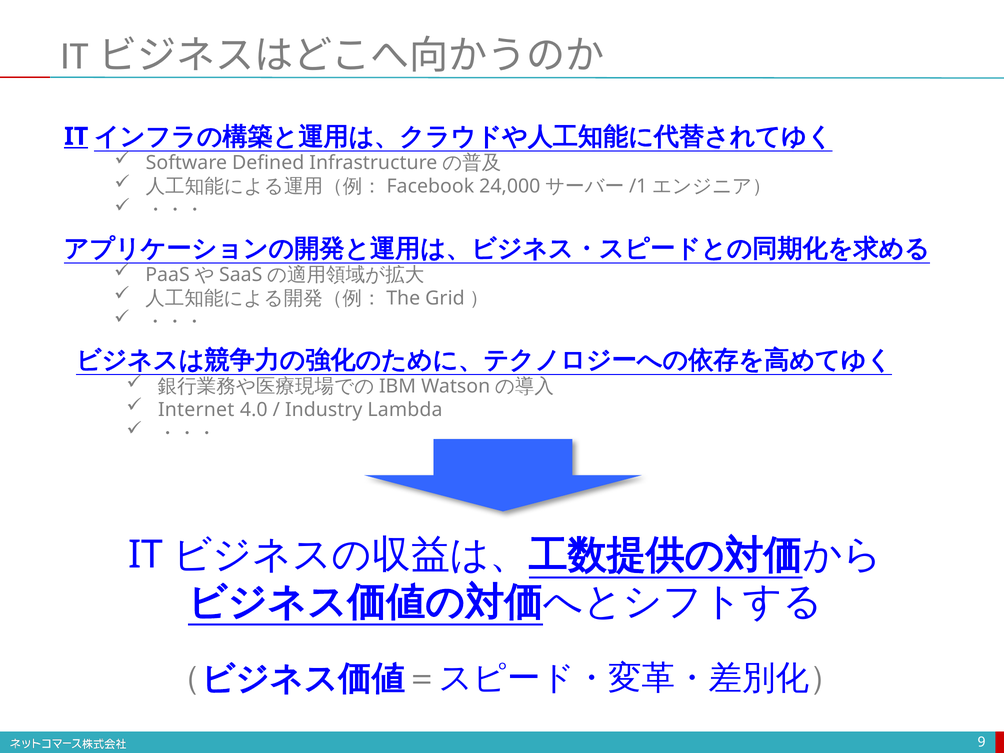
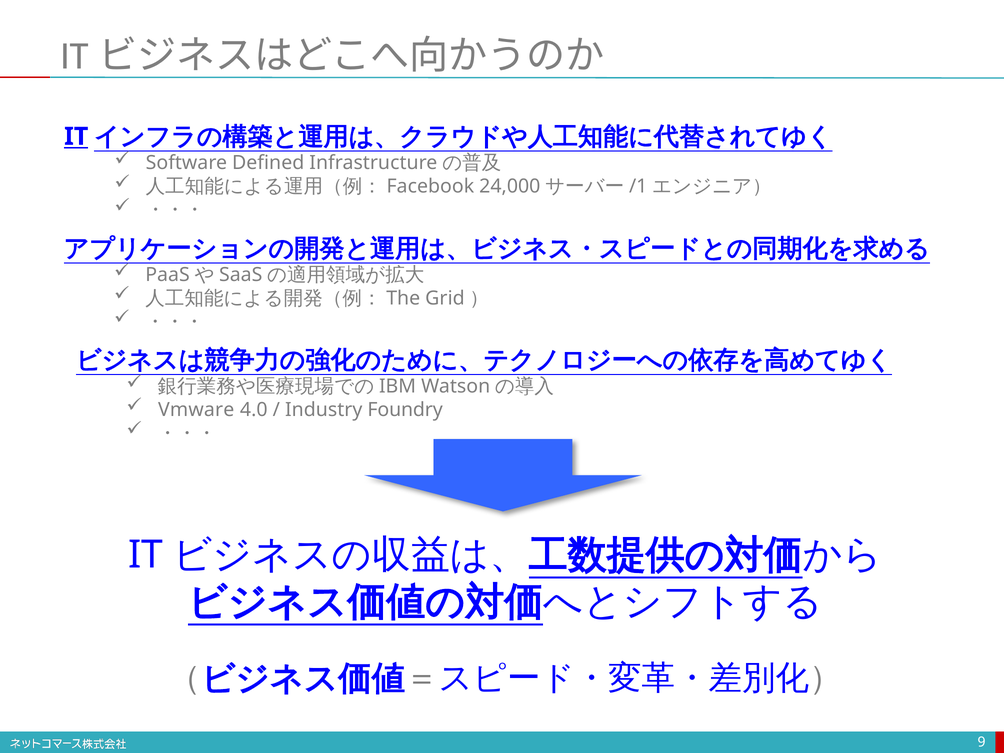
Internet: Internet -> Vmware (196, 410)
Lambda: Lambda -> Foundry (405, 410)
